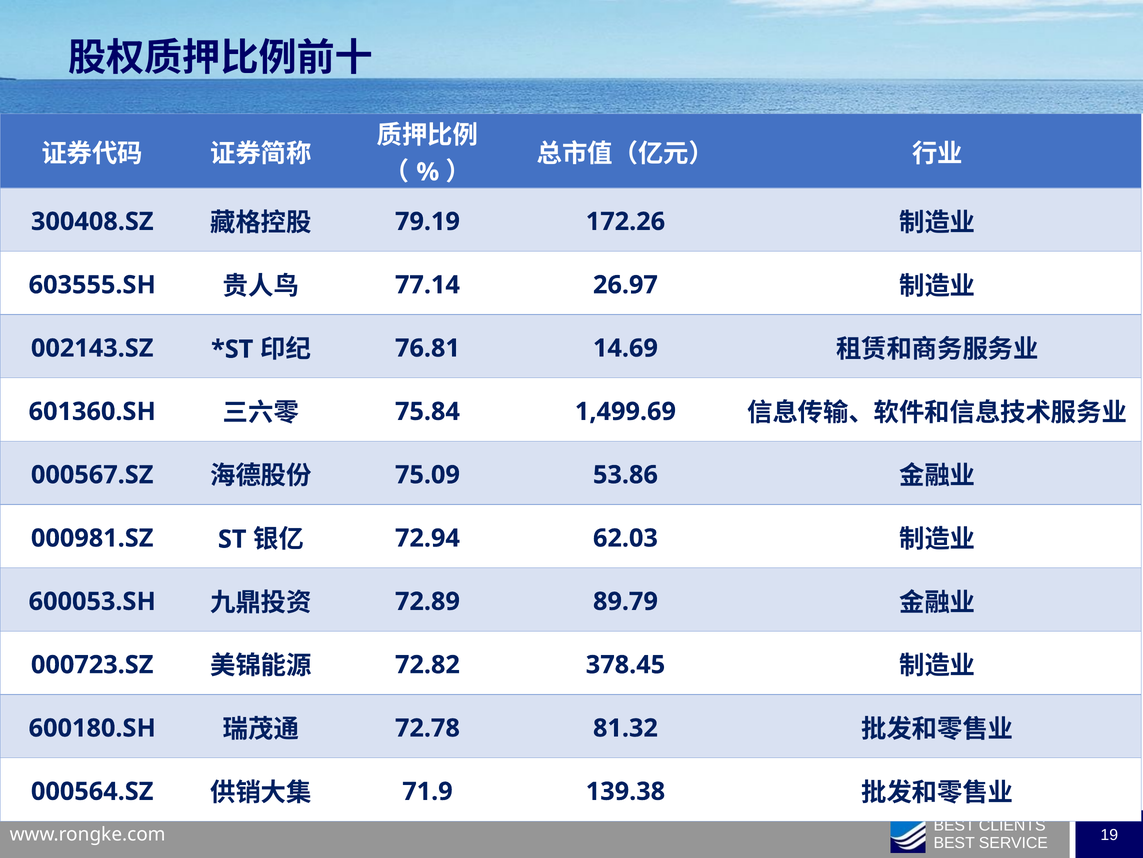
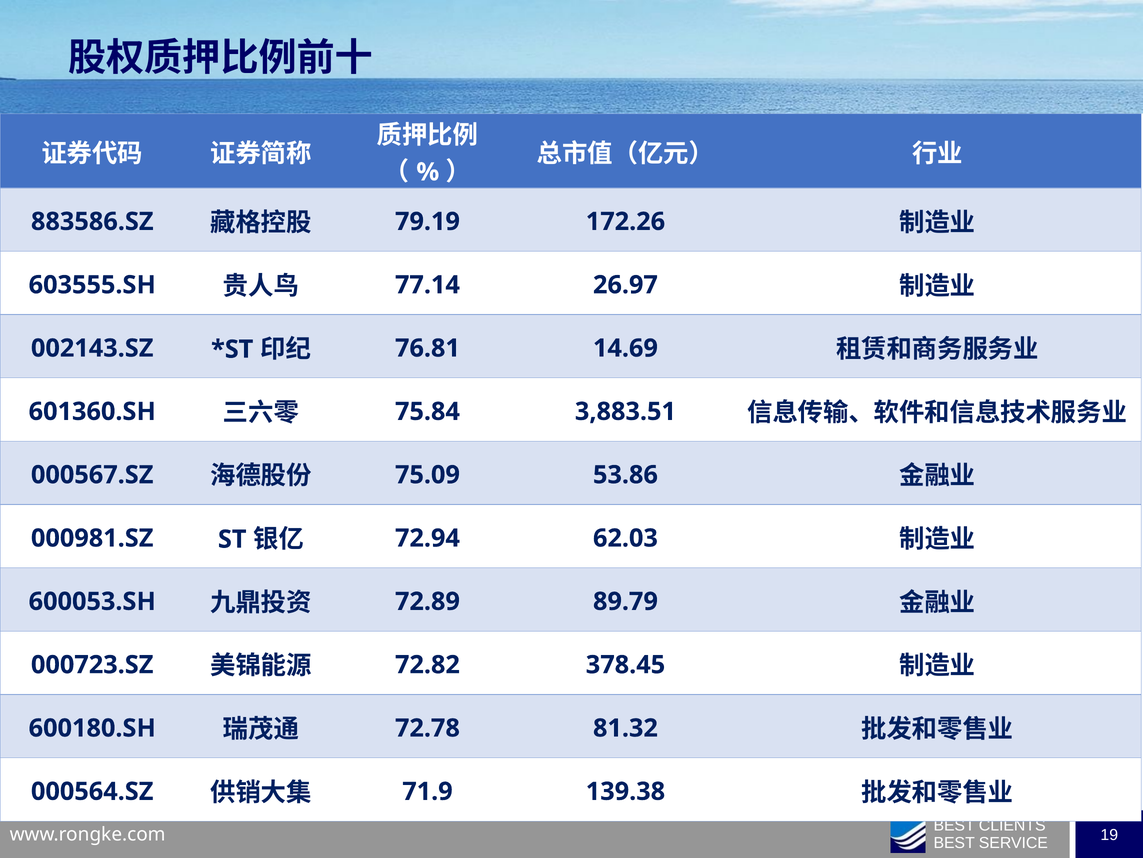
300408.SZ: 300408.SZ -> 883586.SZ (92, 221)
1,499.69: 1,499.69 -> 3,883.51 (625, 411)
